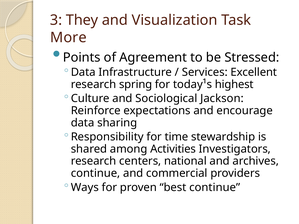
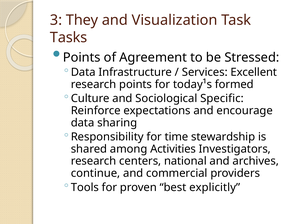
More: More -> Tasks (69, 38)
research spring: spring -> points (136, 84)
highest: highest -> formed (234, 84)
Jackson: Jackson -> Specific (222, 99)
Ways: Ways -> Tools (85, 188)
best continue: continue -> explicitly (215, 188)
